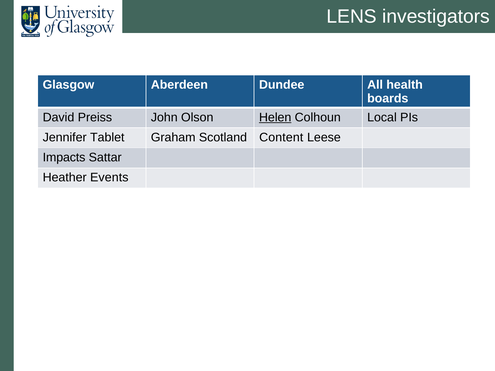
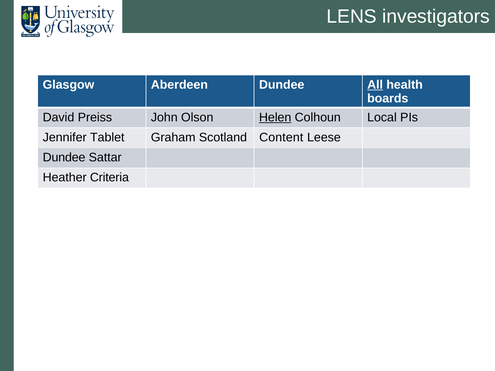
All underline: none -> present (375, 85)
Impacts: Impacts -> Dundee (64, 158)
Events: Events -> Criteria (109, 178)
